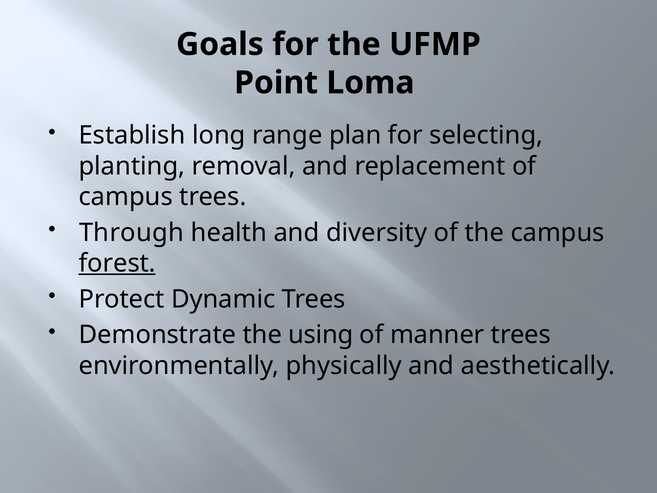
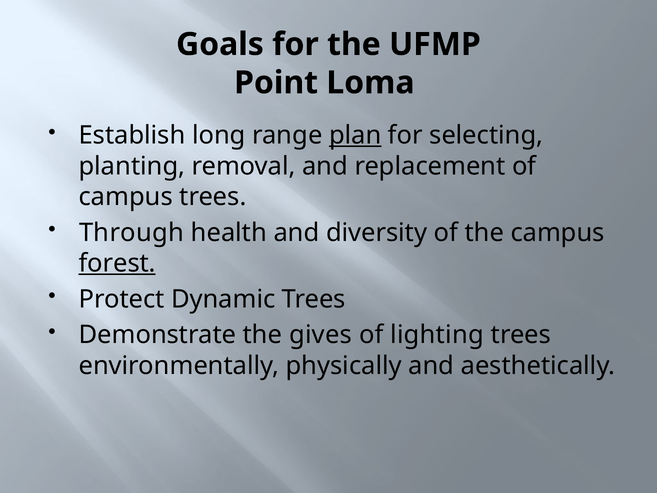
plan underline: none -> present (355, 135)
using: using -> gives (321, 335)
manner: manner -> lighting (437, 335)
